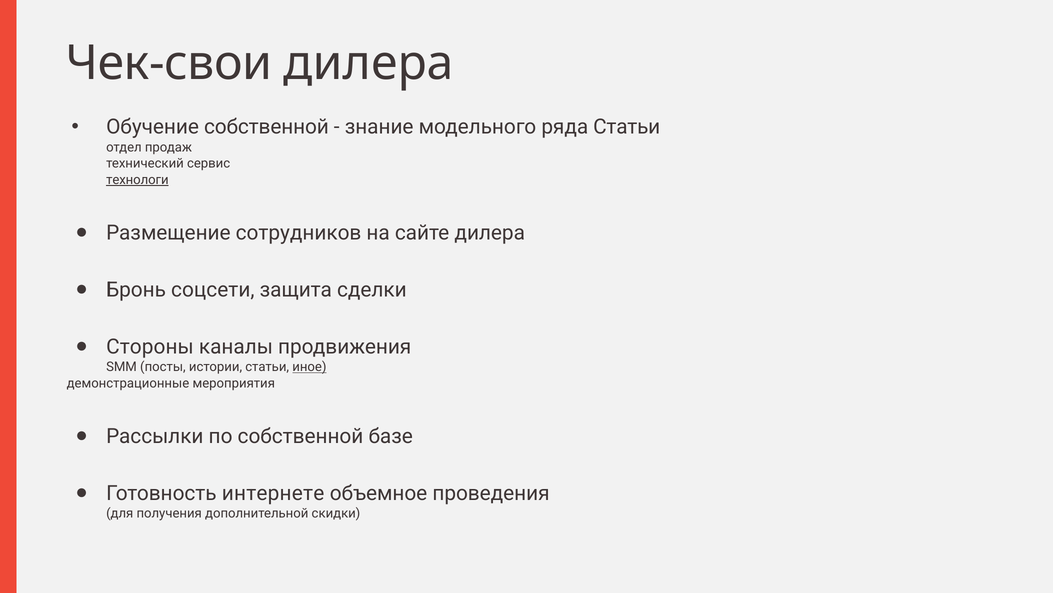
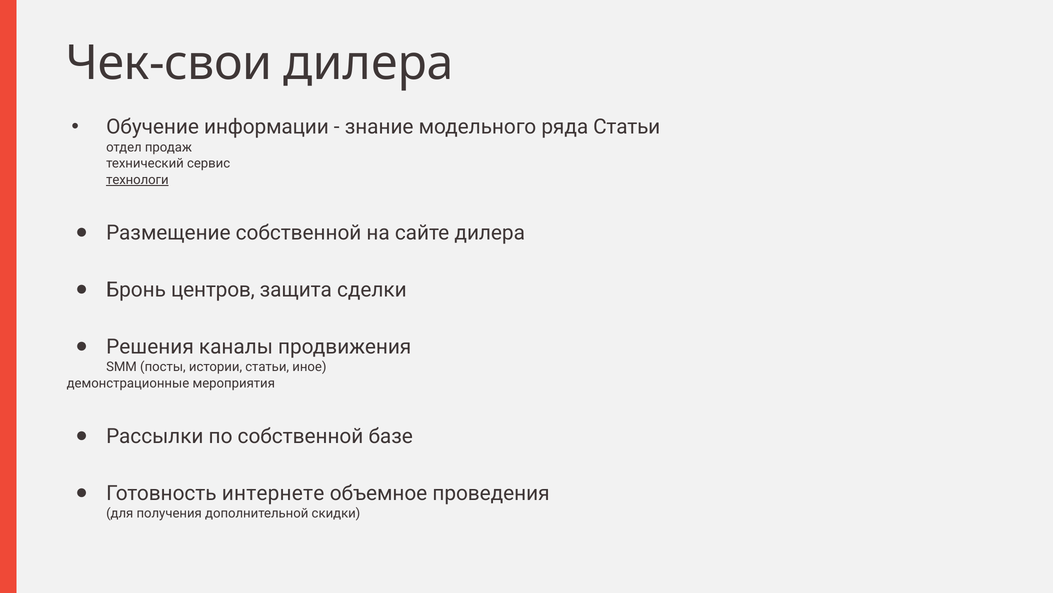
Обучение собственной: собственной -> информации (266, 127)
Размещение сотрудников: сотрудников -> собственной (299, 232)
соцсети: соцсети -> центров (213, 289)
Стороны: Стороны -> Решения (150, 346)
иное underline: present -> none (309, 367)
